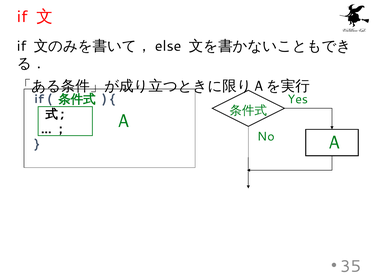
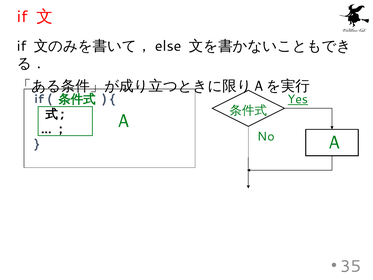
Yes underline: none -> present (298, 99)
